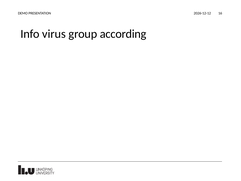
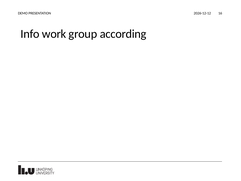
virus: virus -> work (54, 34)
